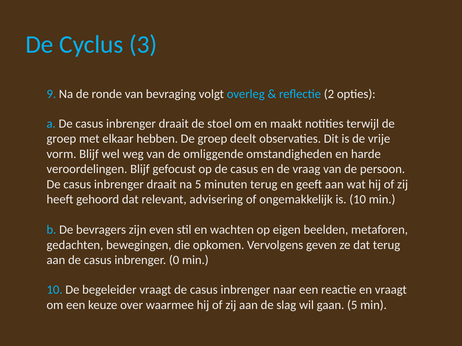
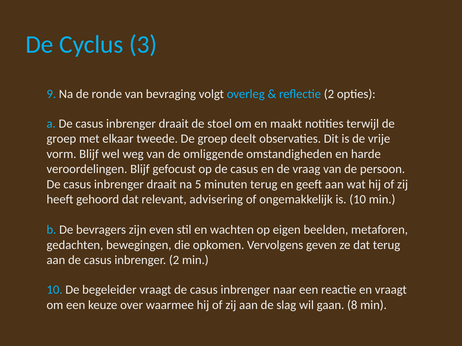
hebben: hebben -> tweede (157, 139)
inbrenger 0: 0 -> 2 (174, 260)
gaan 5: 5 -> 8 (352, 305)
